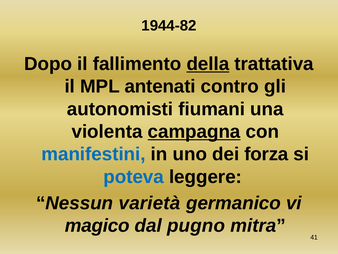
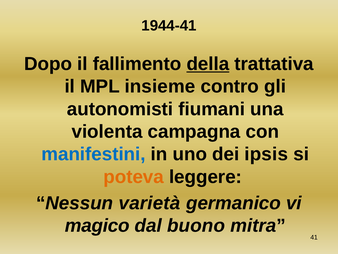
1944-82: 1944-82 -> 1944-41 (169, 26)
antenati: antenati -> insieme (160, 86)
campagna underline: present -> none (194, 131)
forza: forza -> ipsis (266, 154)
poteva colour: blue -> orange (134, 176)
pugno: pugno -> buono (196, 225)
